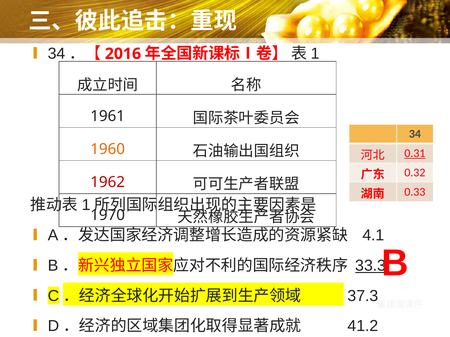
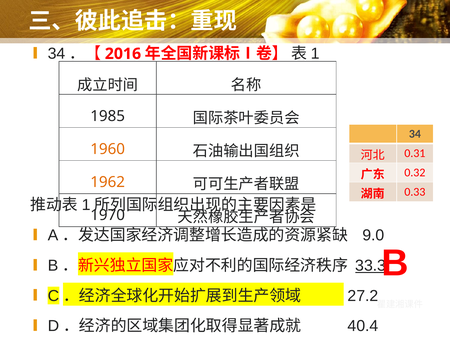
1961: 1961 -> 1985 (108, 116)
0.31 underline: present -> none (415, 154)
1962 colour: red -> orange (108, 182)
4.1: 4.1 -> 9.0 (373, 236)
37.3: 37.3 -> 27.2 (363, 296)
41.2: 41.2 -> 40.4 (363, 327)
